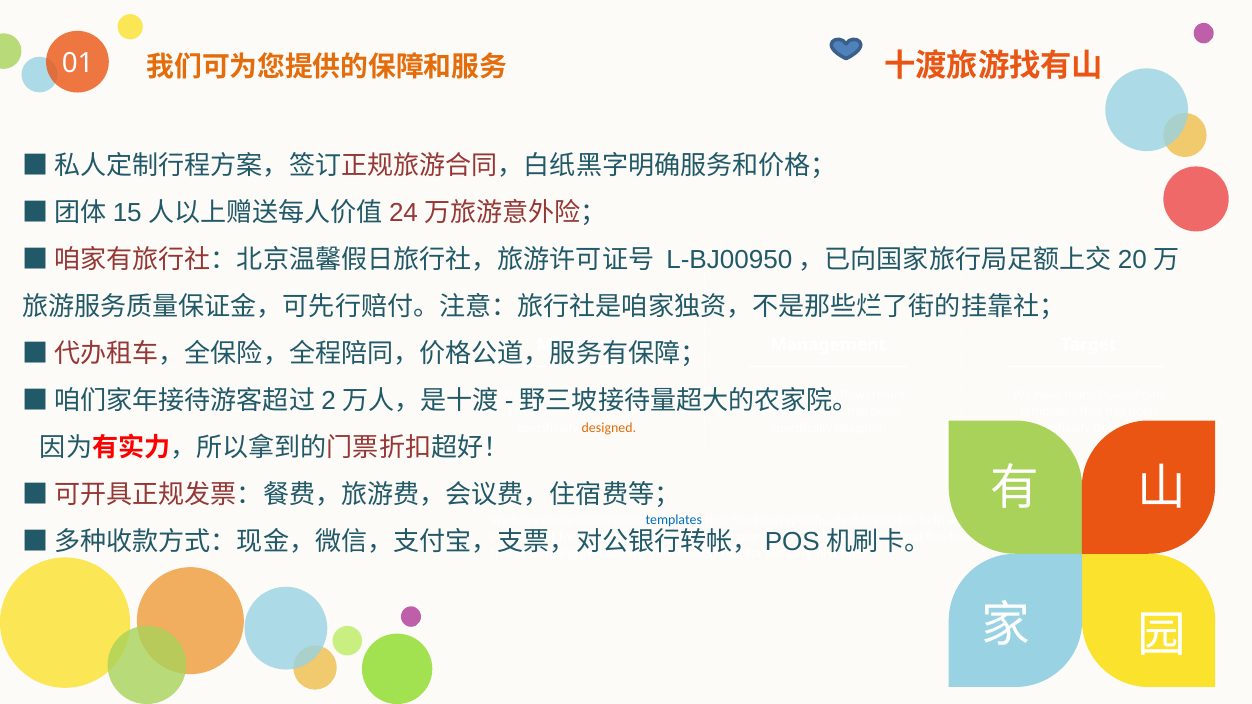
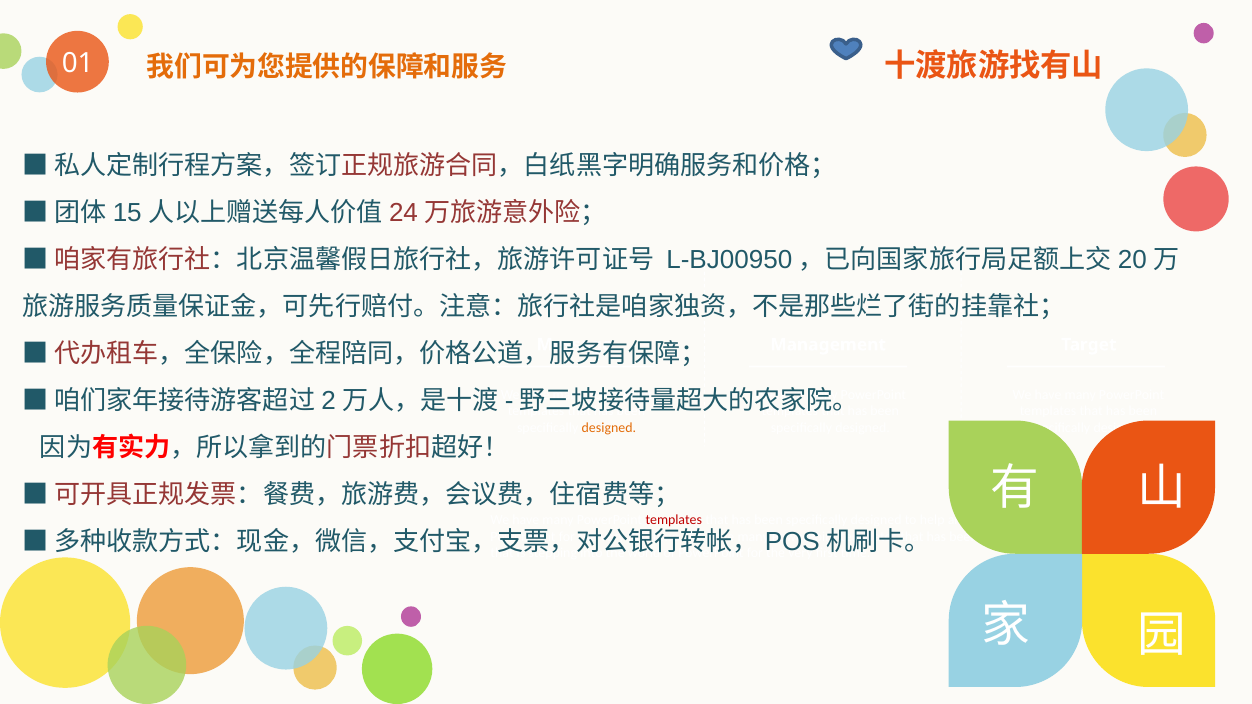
templates colour: blue -> red (674, 520)
